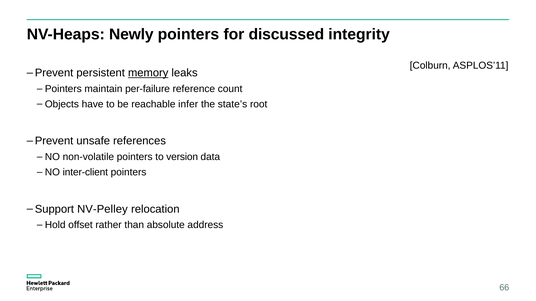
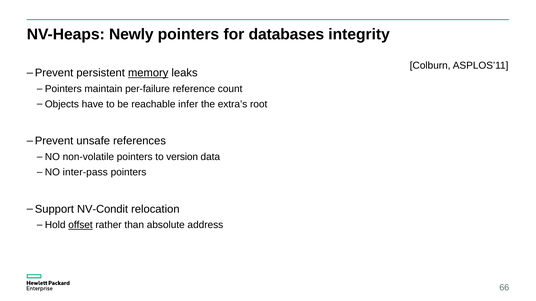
discussed: discussed -> databases (286, 35)
state’s: state’s -> extra’s (233, 104)
inter-client: inter-client -> inter-pass (85, 172)
NV-Pelley: NV-Pelley -> NV-Condit (103, 209)
offset underline: none -> present (81, 225)
